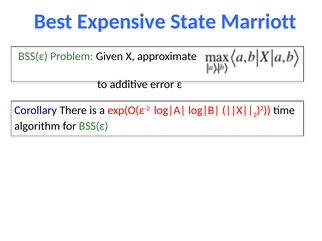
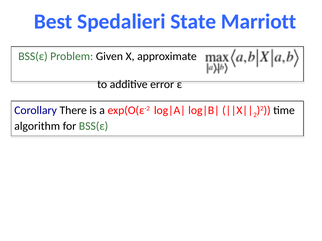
Expensive: Expensive -> Spedalieri (121, 22)
